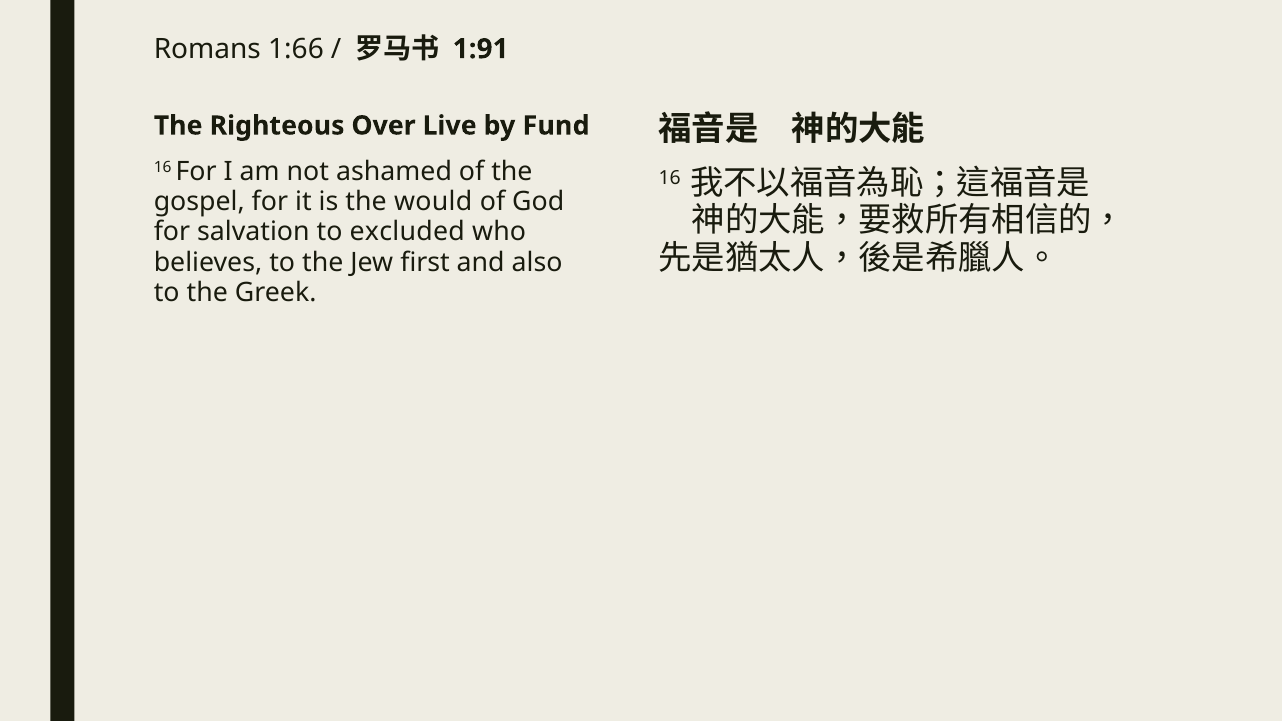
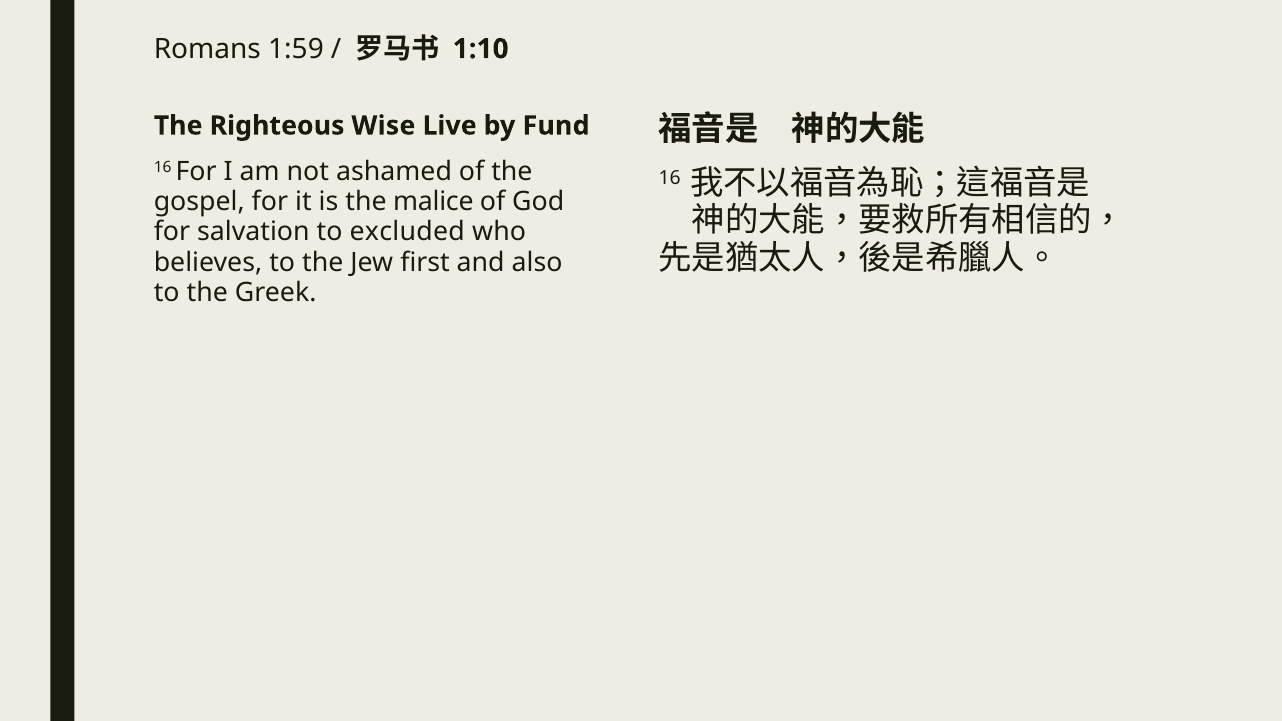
1:66: 1:66 -> 1:59 (296, 49)
1:91: 1:91 -> 1:10 (481, 49)
Over: Over -> Wise (383, 126)
would: would -> malice (433, 202)
